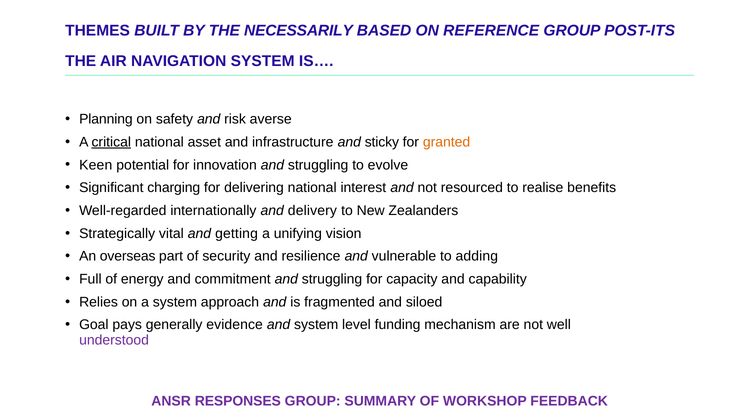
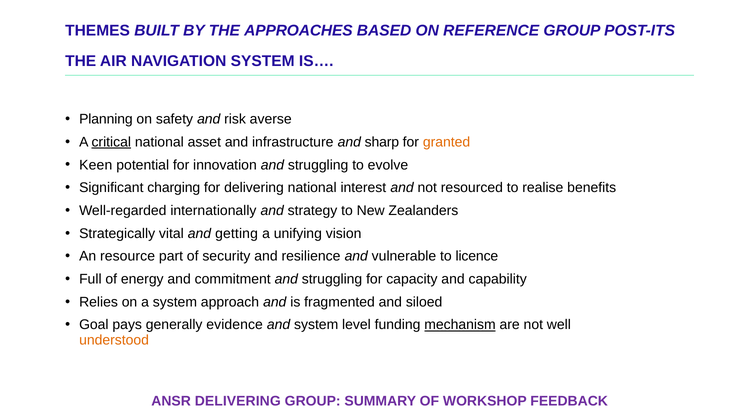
NECESSARILY: NECESSARILY -> APPROACHES (298, 31)
sticky: sticky -> sharp (382, 142)
delivery: delivery -> strategy (312, 211)
overseas: overseas -> resource (128, 256)
adding: adding -> licence (477, 256)
mechanism underline: none -> present (460, 325)
understood colour: purple -> orange (114, 340)
RESPONSES: RESPONSES -> DELIVERING (238, 401)
